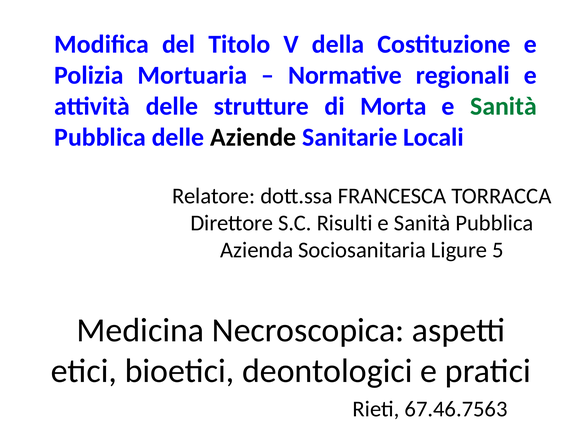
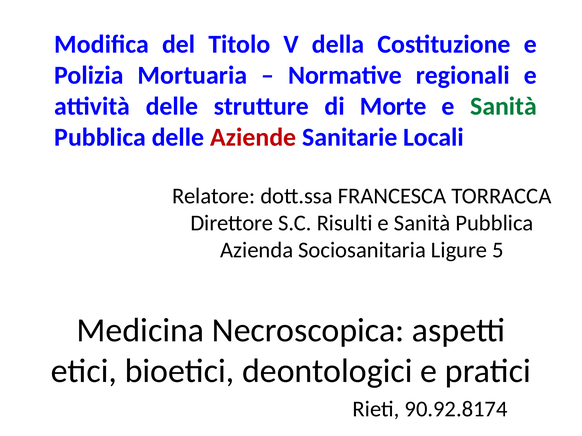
Morta: Morta -> Morte (393, 106)
Aziende colour: black -> red (253, 137)
67.46.7563: 67.46.7563 -> 90.92.8174 (456, 409)
